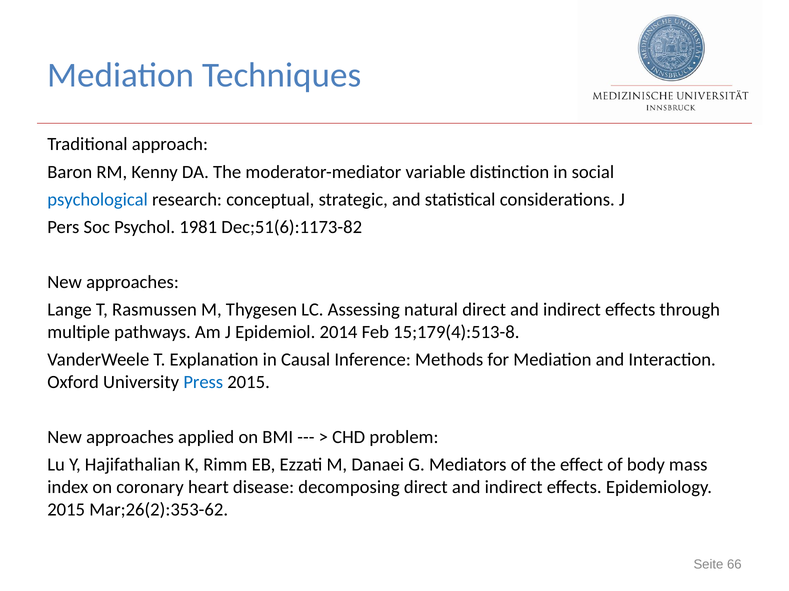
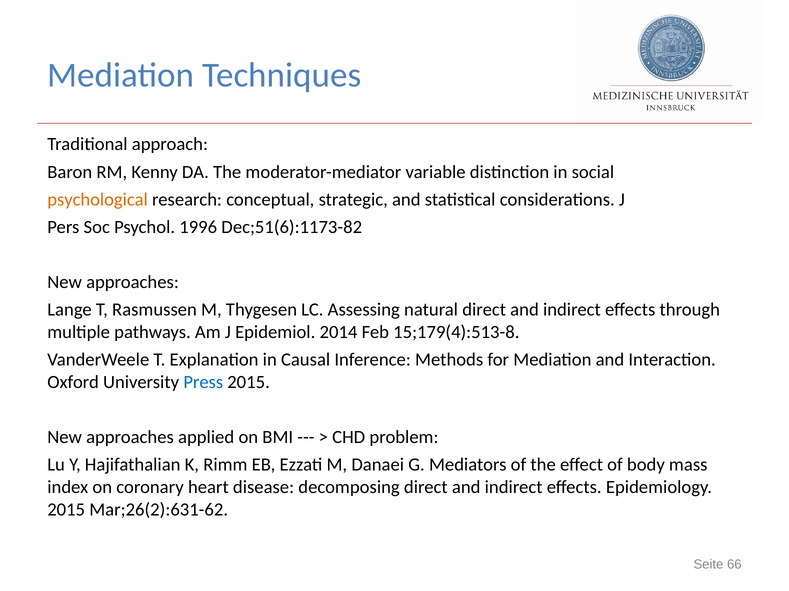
psychological colour: blue -> orange (98, 200)
1981: 1981 -> 1996 (198, 227)
Mar;26(2):353-62: Mar;26(2):353-62 -> Mar;26(2):631-62 (159, 510)
